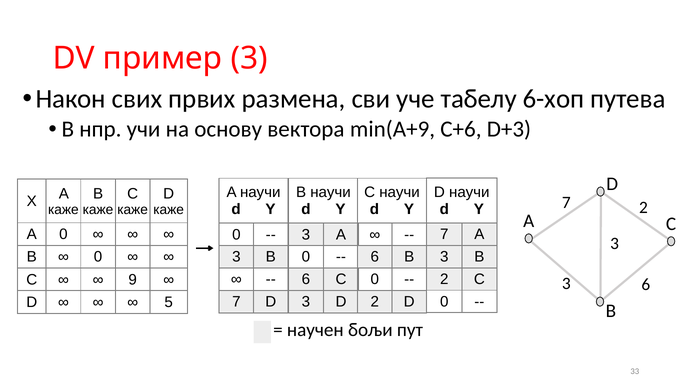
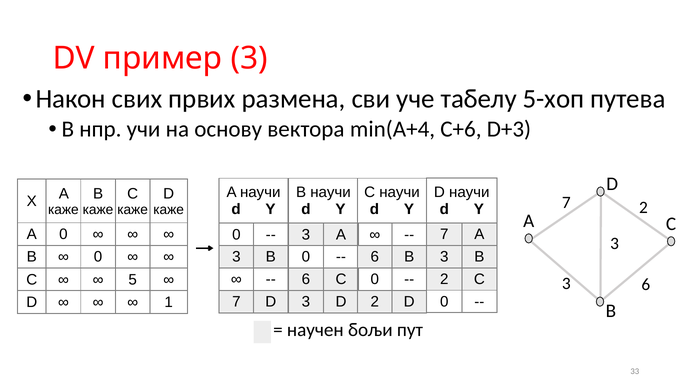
6-хоп: 6-хоп -> 5-хоп (553, 99)
min(A+9: min(A+9 -> min(A+4 (393, 129)
9: 9 -> 5 (133, 280)
5: 5 -> 1 (169, 302)
